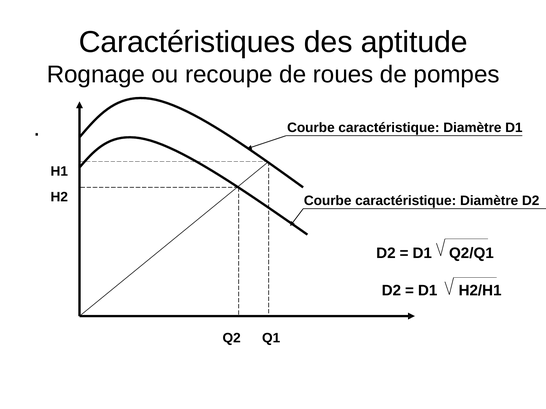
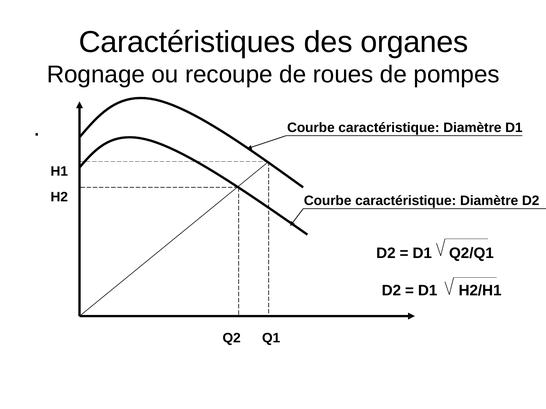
aptitude: aptitude -> organes (414, 42)
